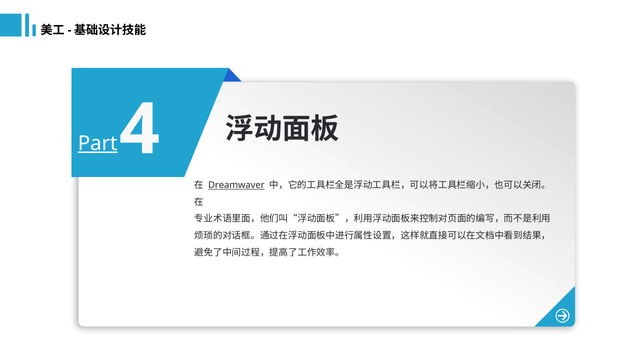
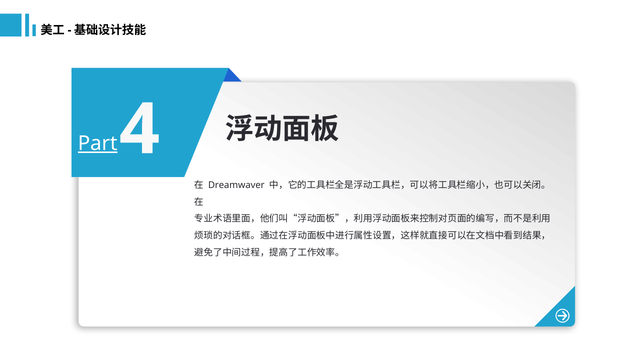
Dreamwaver underline: present -> none (236, 185)
